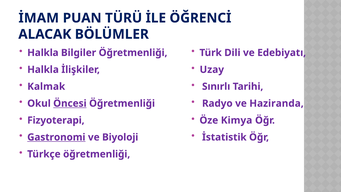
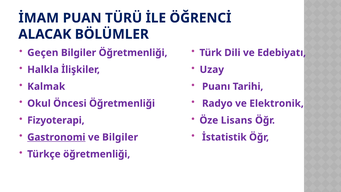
Halkla: Halkla -> Geçen (43, 53)
Sınırlı: Sınırlı -> Puanı (216, 86)
Öncesi underline: present -> none (70, 103)
Haziranda: Haziranda -> Elektronik (277, 103)
Kimya: Kimya -> Lisans (237, 120)
ve Biyoloji: Biyoloji -> Bilgiler (120, 137)
